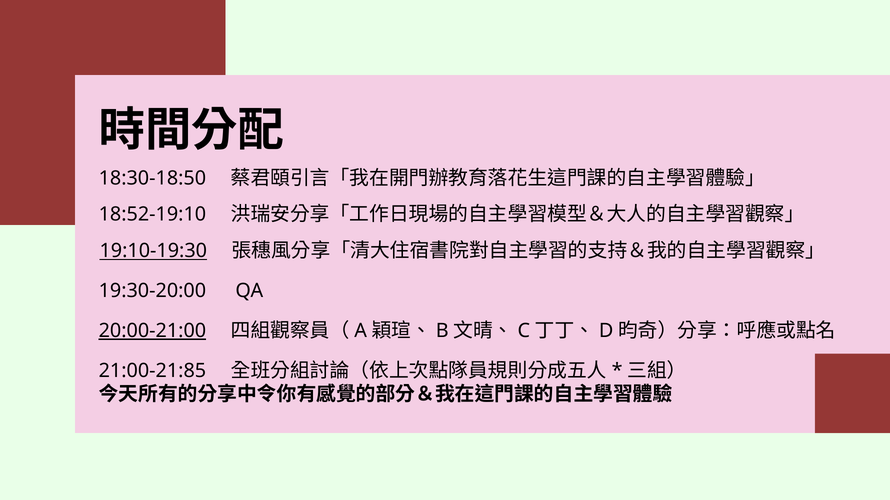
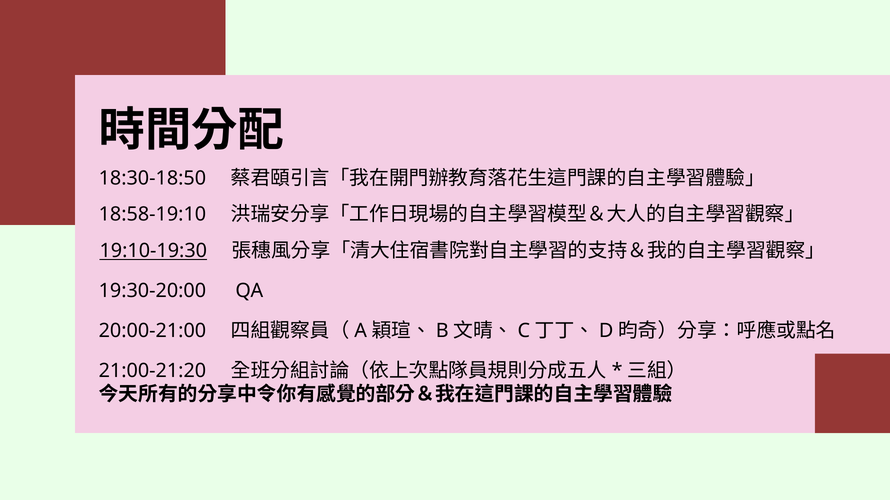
18:52-19:10: 18:52-19:10 -> 18:58-19:10 (152, 214)
20:00-21:00 underline: present -> none (152, 331)
21:00-21:85: 21:00-21:85 -> 21:00-21:20 (152, 371)
